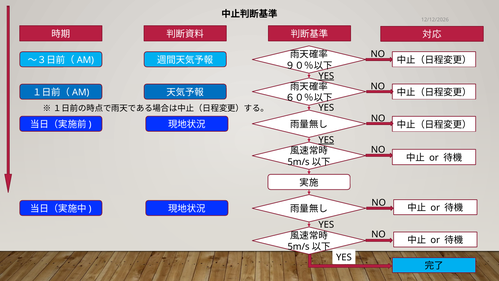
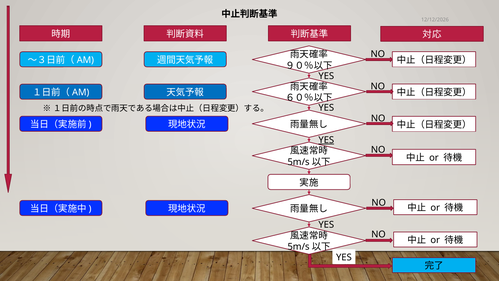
YES underline: present -> none (326, 76)
